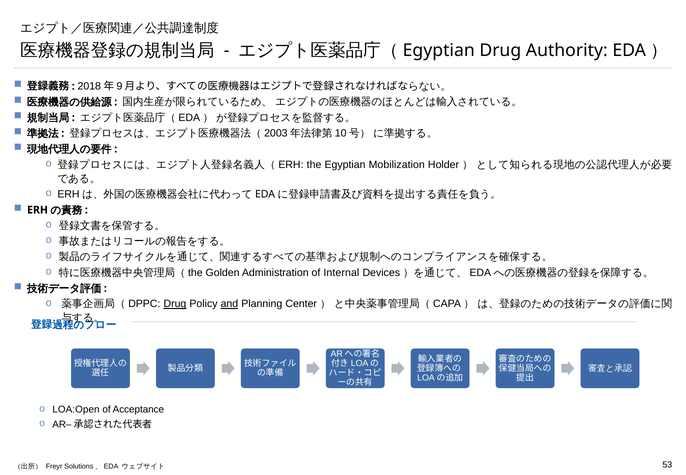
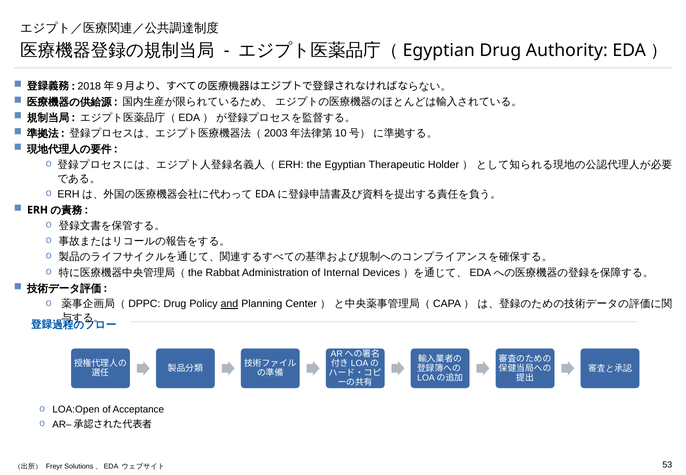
Mobilization: Mobilization -> Therapeutic (397, 165)
Golden: Golden -> Rabbat (223, 273)
Drug underline: present -> none (175, 304)
